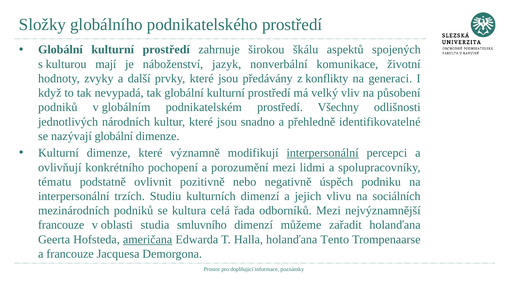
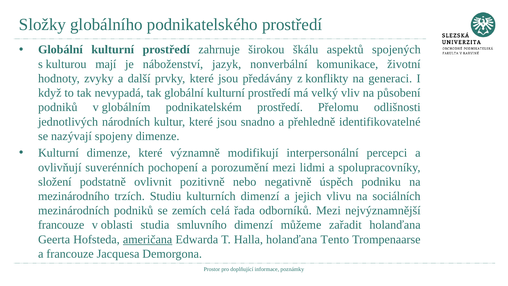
Všechny: Všechny -> Přelomu (338, 107)
nazývají globální: globální -> spojeny (114, 136)
interpersonální underline: present -> none (323, 153)
konkrétního: konkrétního -> suverénních (115, 167)
tématu: tématu -> složení (55, 182)
interpersonální: interpersonální -> mezinárodního (74, 196)
kultura: kultura -> zemích (189, 210)
